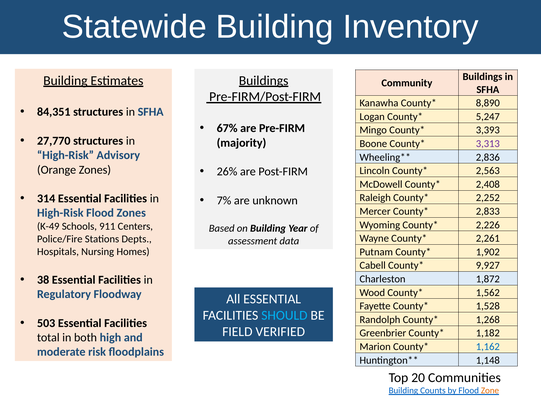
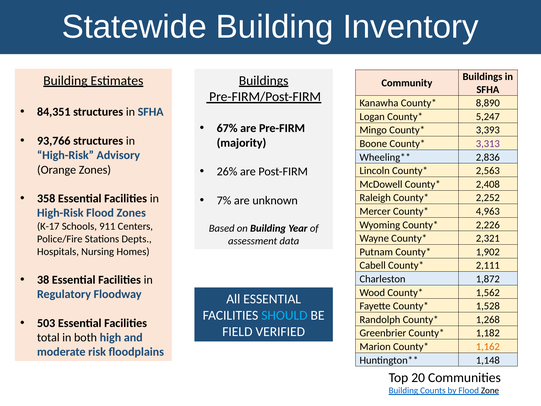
27,770: 27,770 -> 93,766 (54, 141)
314: 314 -> 358 (46, 198)
2,833: 2,833 -> 4,963 (488, 211)
K-49: K-49 -> K-17 (48, 226)
2,261: 2,261 -> 2,321 (488, 238)
9,927: 9,927 -> 2,111 (488, 265)
1,162 colour: blue -> orange (488, 346)
Zone colour: orange -> black (490, 390)
